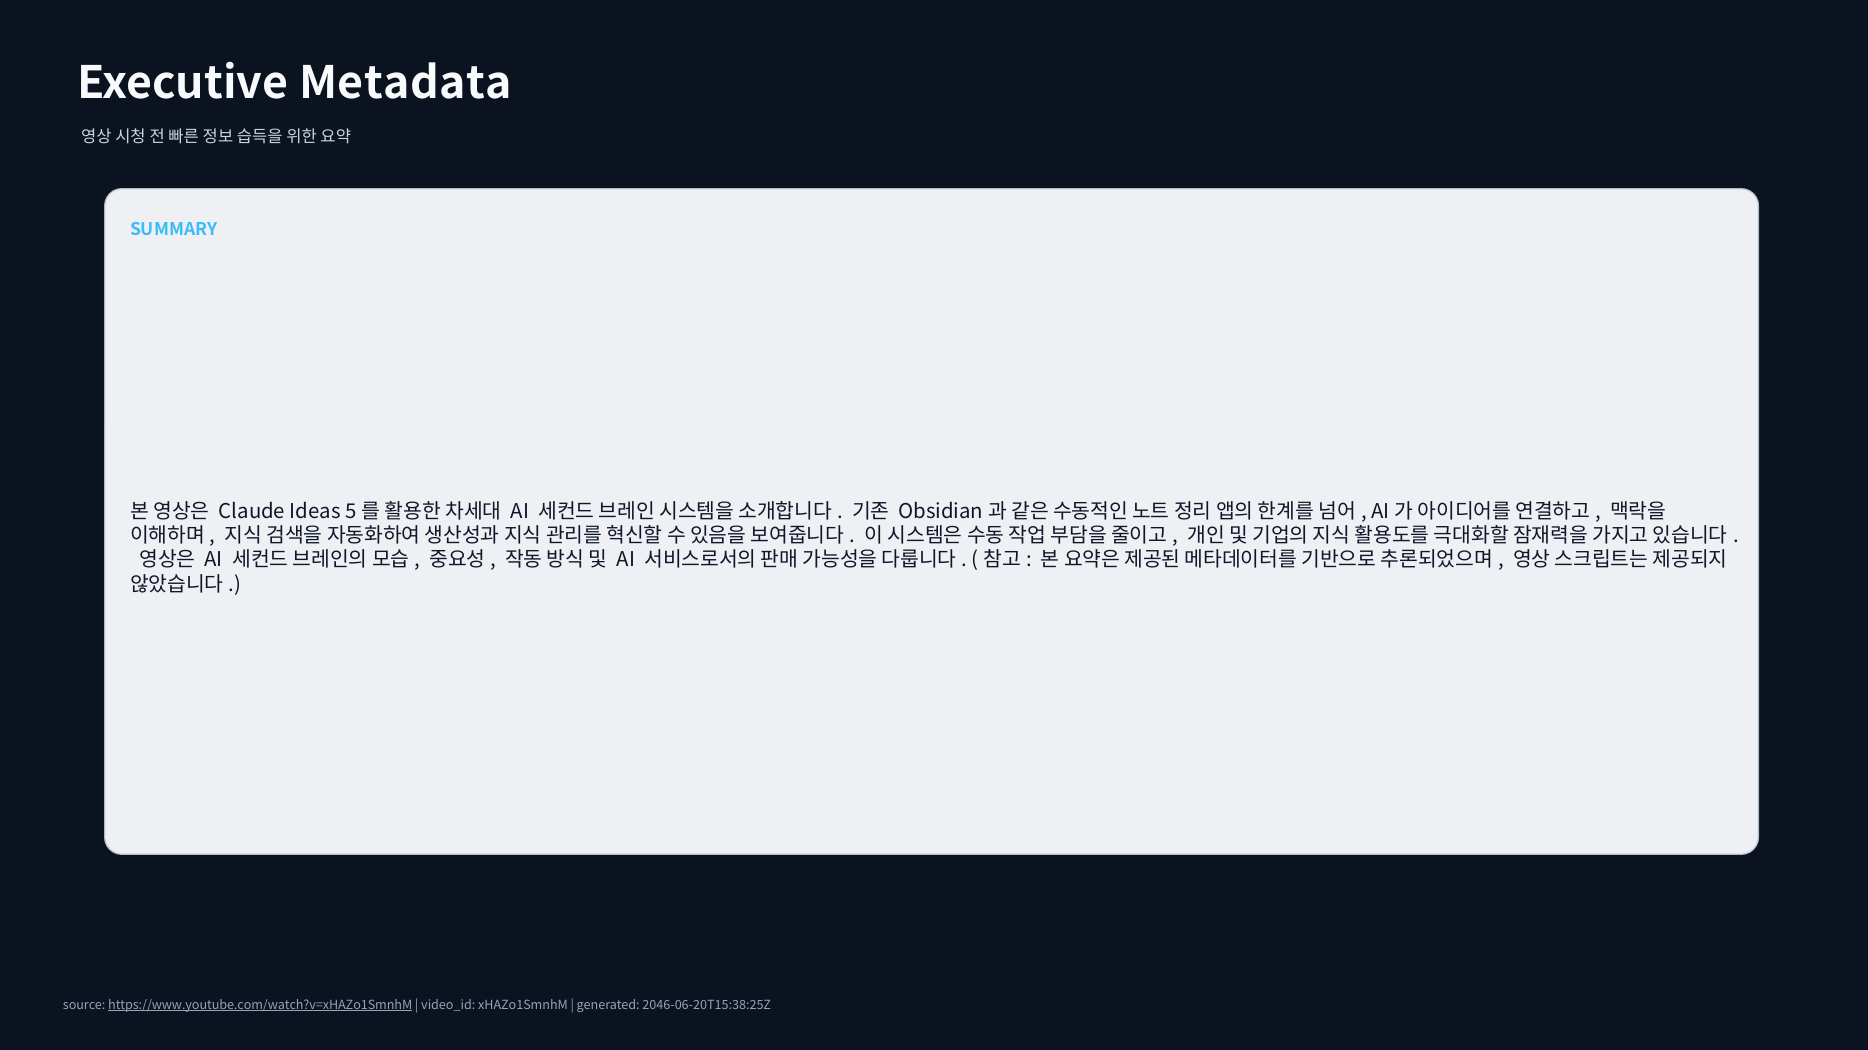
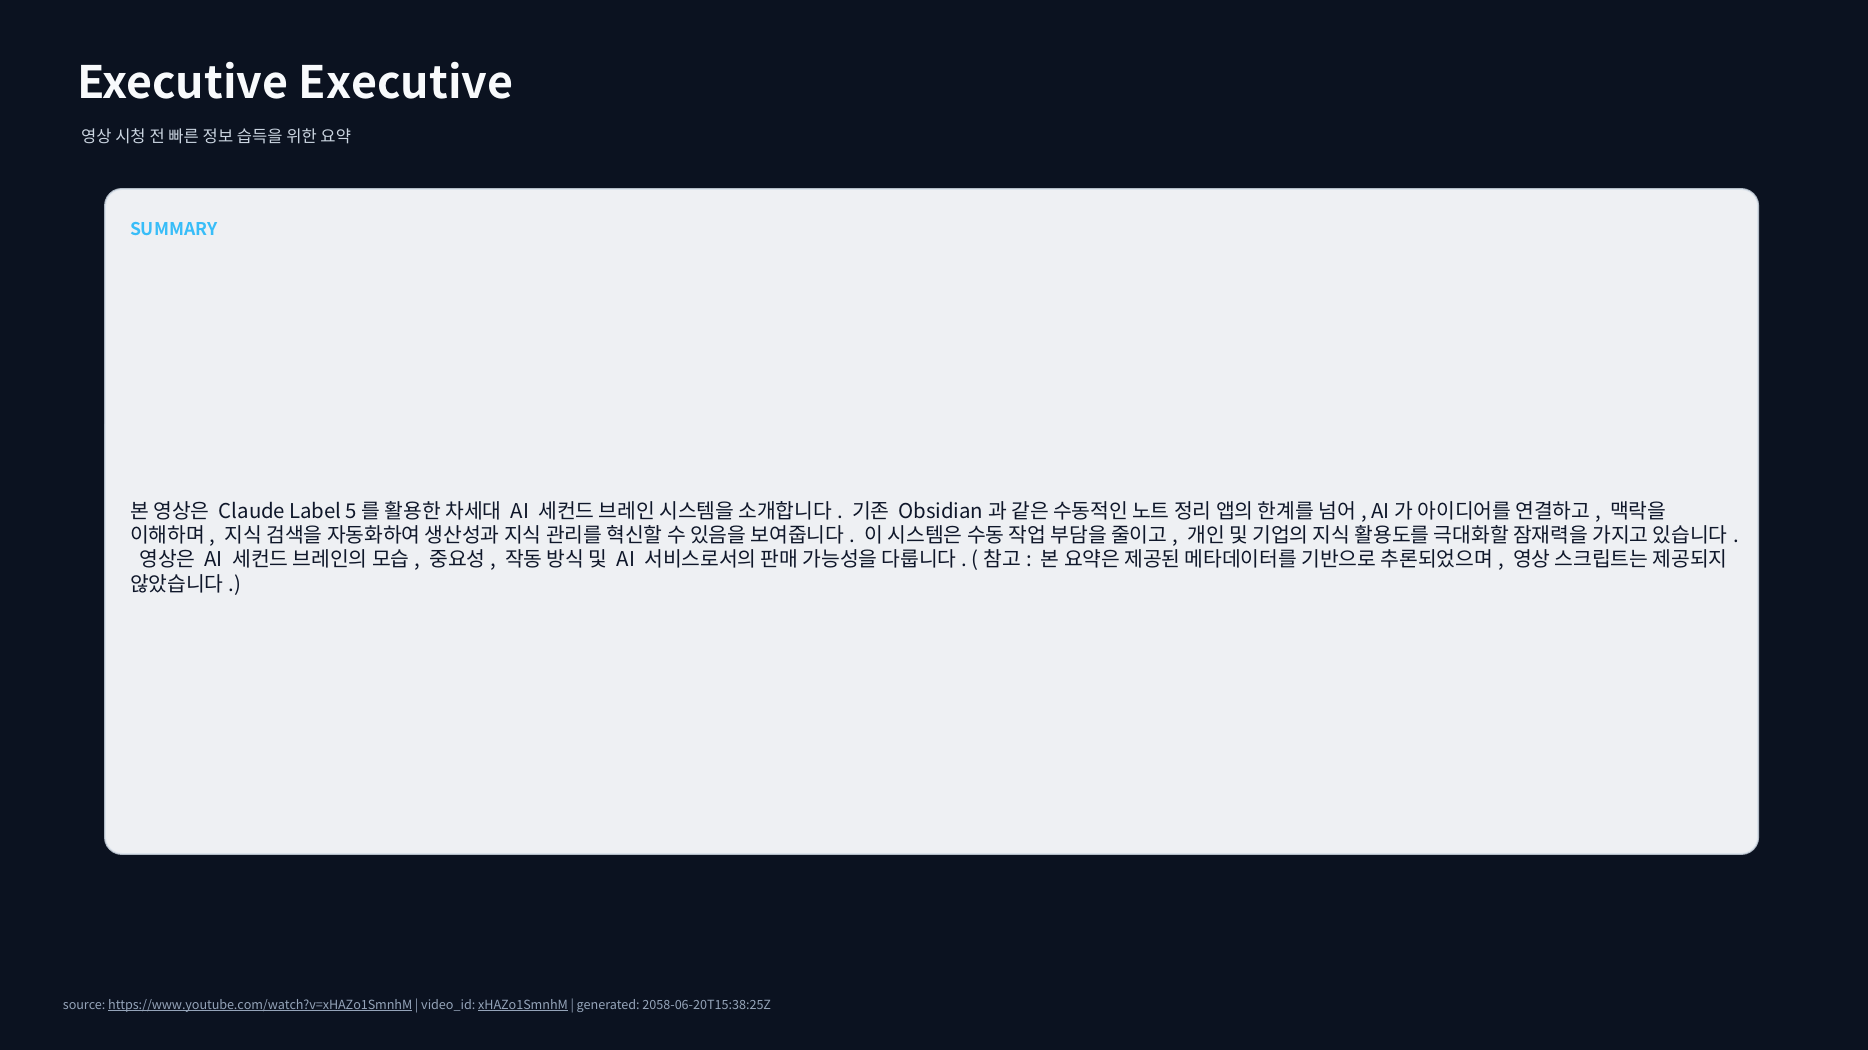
Executive Metadata: Metadata -> Executive (406, 84)
Ideas: Ideas -> Label (315, 512)
xHAZo1SmnhM underline: none -> present (523, 1006)
2046-06-20T15:38:25Z: 2046-06-20T15:38:25Z -> 2058-06-20T15:38:25Z (707, 1006)
